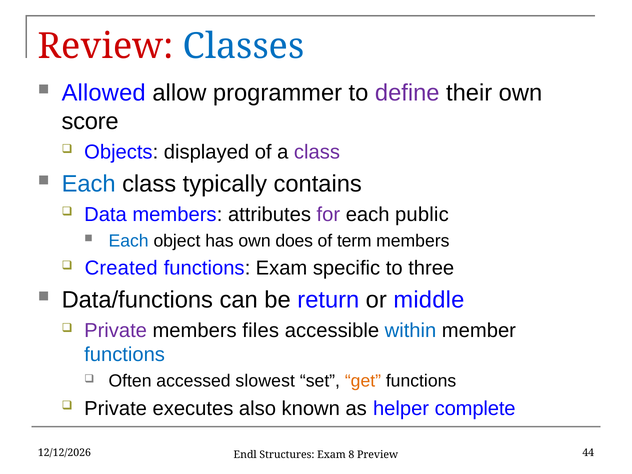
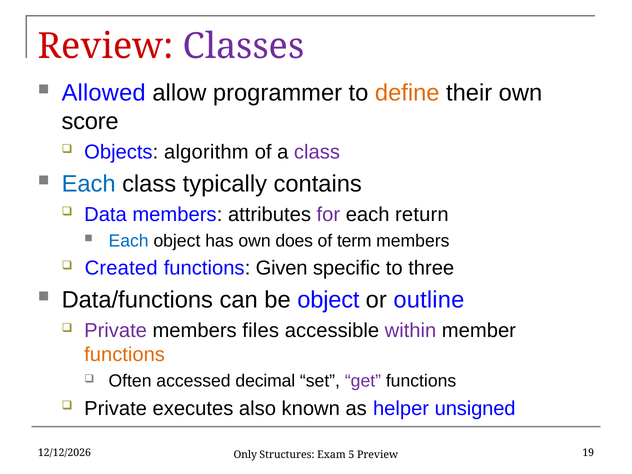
Classes colour: blue -> purple (244, 46)
define colour: purple -> orange (407, 93)
displayed: displayed -> algorithm (206, 152)
public: public -> return (422, 214)
functions Exam: Exam -> Given (282, 268)
be return: return -> object (328, 300)
middle: middle -> outline (429, 300)
within colour: blue -> purple (410, 331)
functions colour: blue -> orange (125, 355)
slowest: slowest -> decimal (265, 381)
get colour: orange -> purple (363, 381)
complete: complete -> unsigned (475, 408)
Endl: Endl -> Only (245, 455)
8: 8 -> 5 (351, 455)
44: 44 -> 19 (588, 453)
